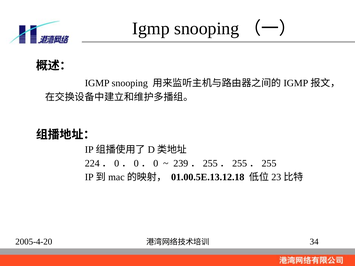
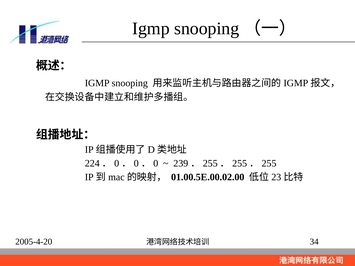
01.00.5E.13.12.18: 01.00.5E.13.12.18 -> 01.00.5E.00.02.00 (208, 177)
